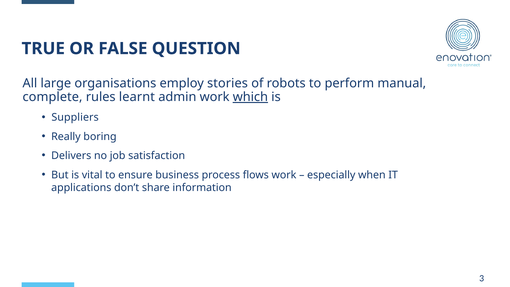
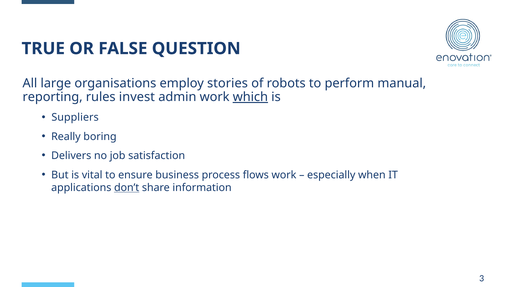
complete: complete -> reporting (53, 97)
learnt: learnt -> invest (137, 97)
don’t underline: none -> present (127, 188)
